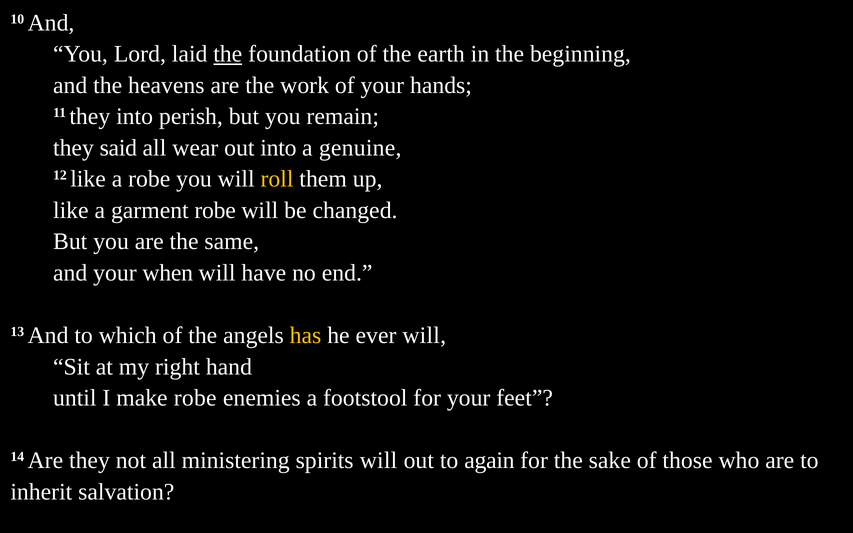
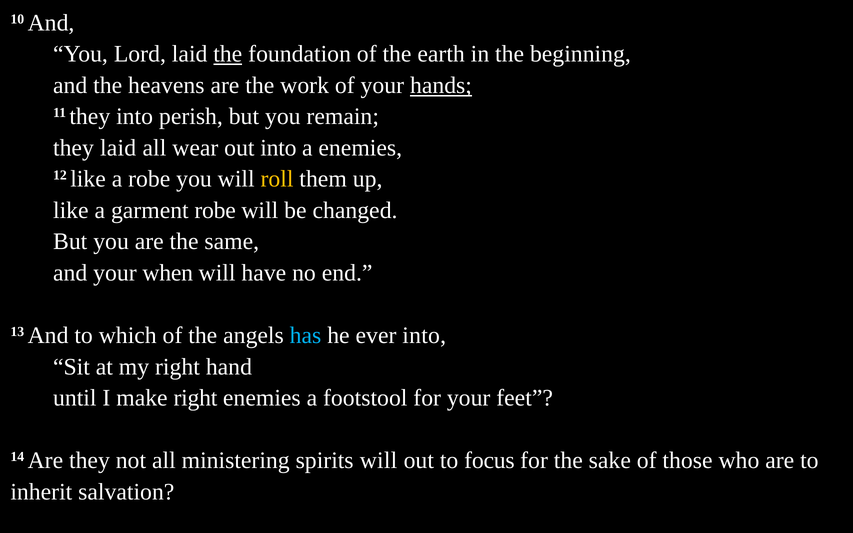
hands underline: none -> present (441, 85)
they said: said -> laid (118, 148)
a genuine: genuine -> enemies (360, 148)
has colour: yellow -> light blue (306, 336)
ever will: will -> into (424, 336)
make robe: robe -> right (195, 398)
again: again -> focus (489, 461)
